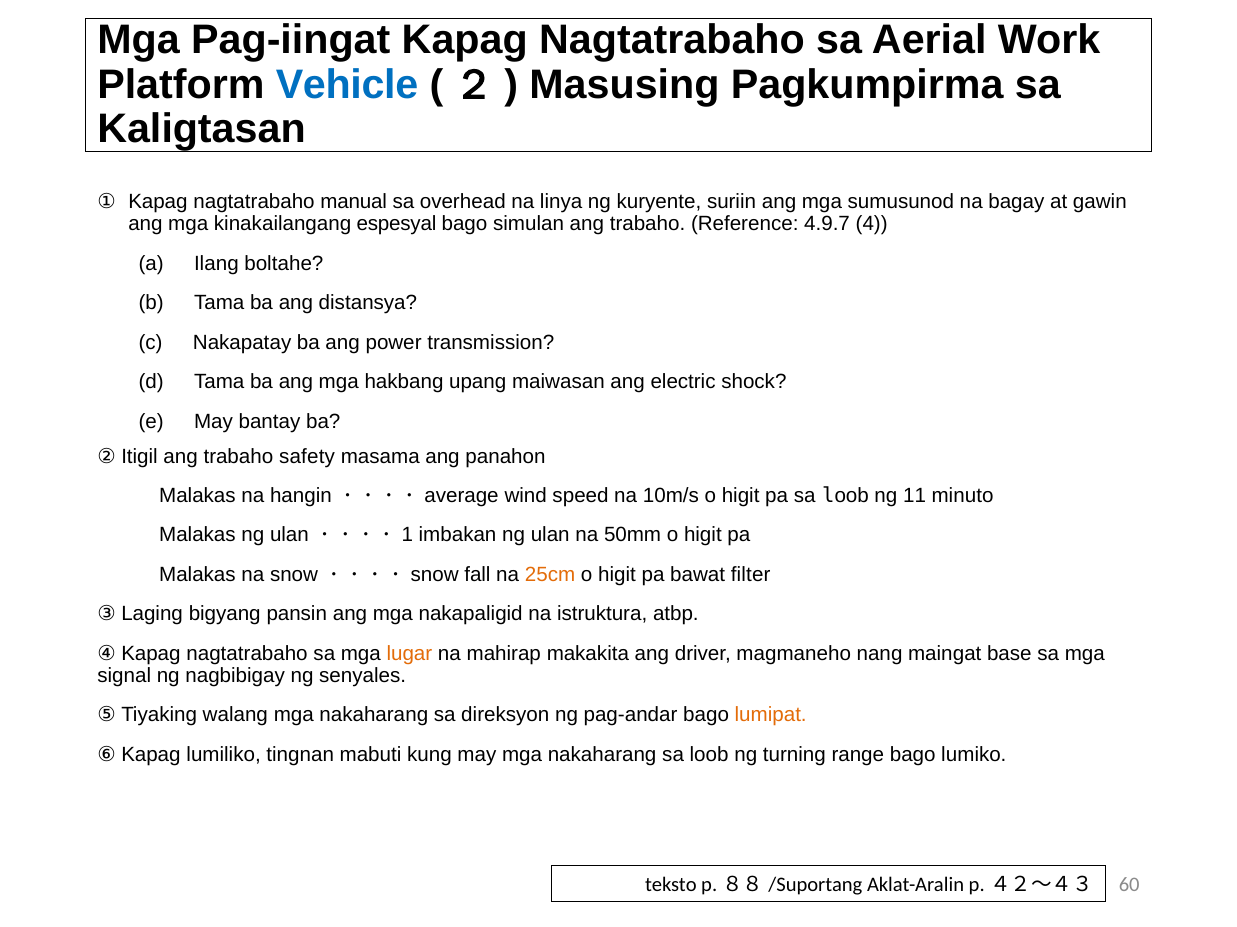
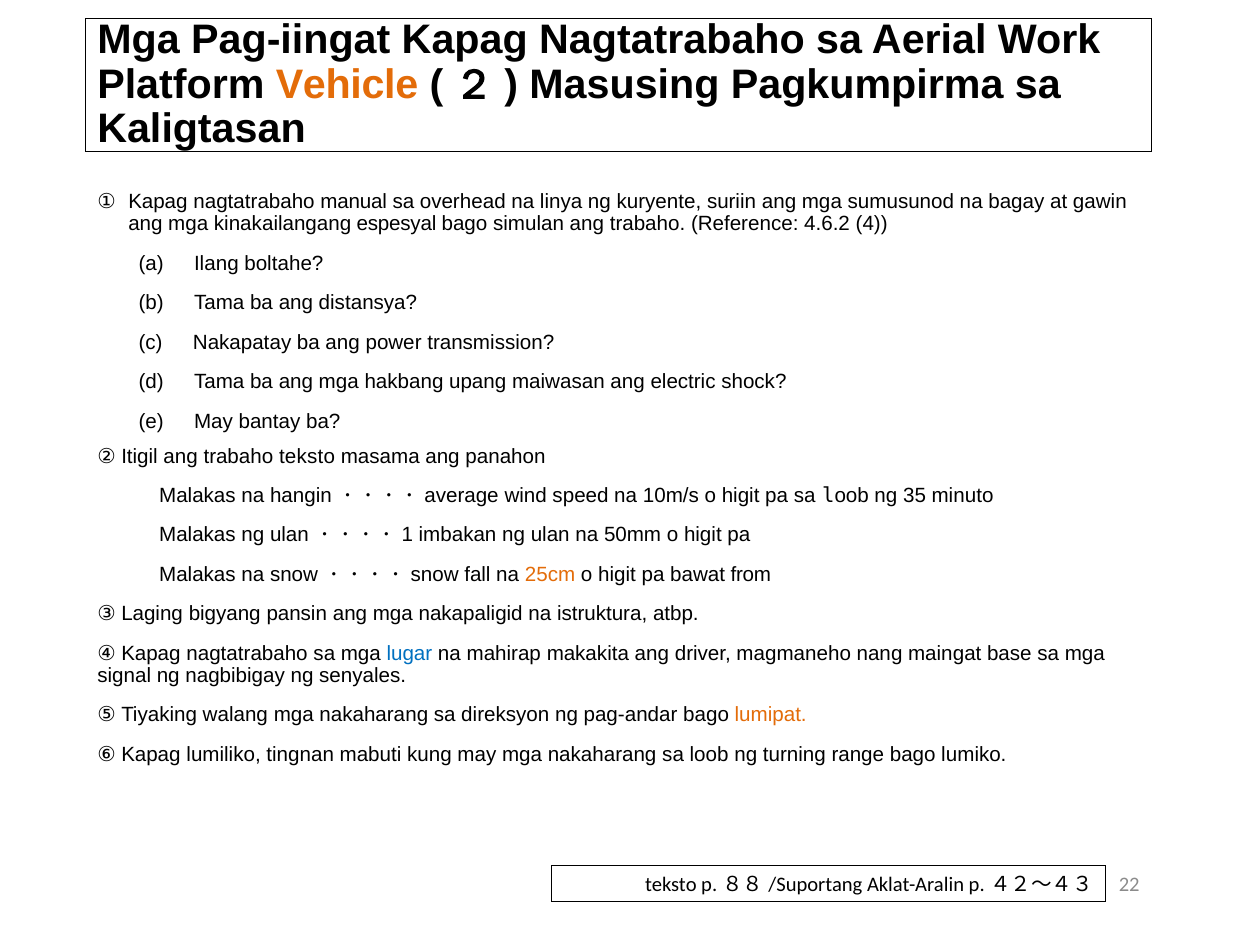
Vehicle colour: blue -> orange (347, 85)
4.9.7: 4.9.7 -> 4.6.2 (827, 224)
trabaho safety: safety -> teksto (307, 457)
11: 11 -> 35 (915, 496)
filter: filter -> from (751, 575)
lugar colour: orange -> blue (409, 654)
60: 60 -> 22 (1129, 886)
